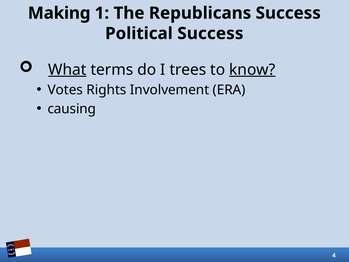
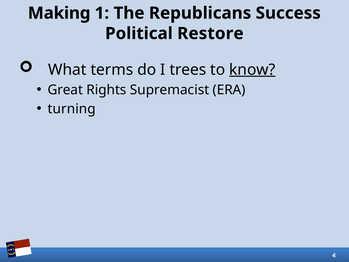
Political Success: Success -> Restore (210, 33)
What underline: present -> none (67, 70)
Votes: Votes -> Great (65, 90)
Involvement: Involvement -> Supremacist (170, 90)
causing: causing -> turning (72, 109)
